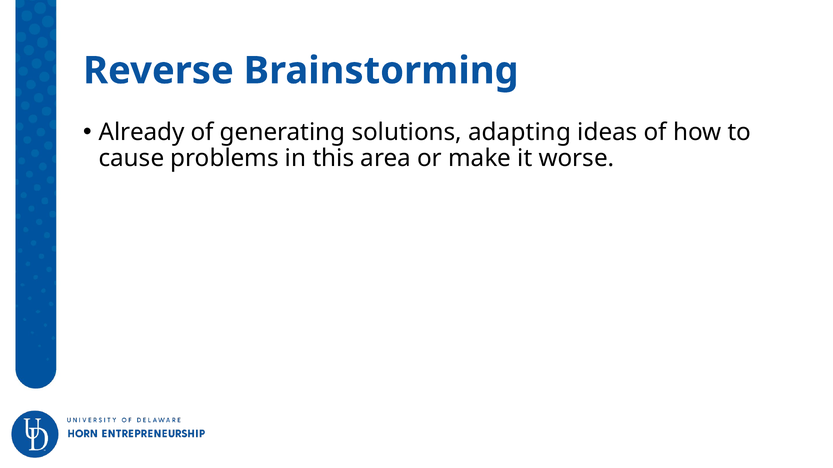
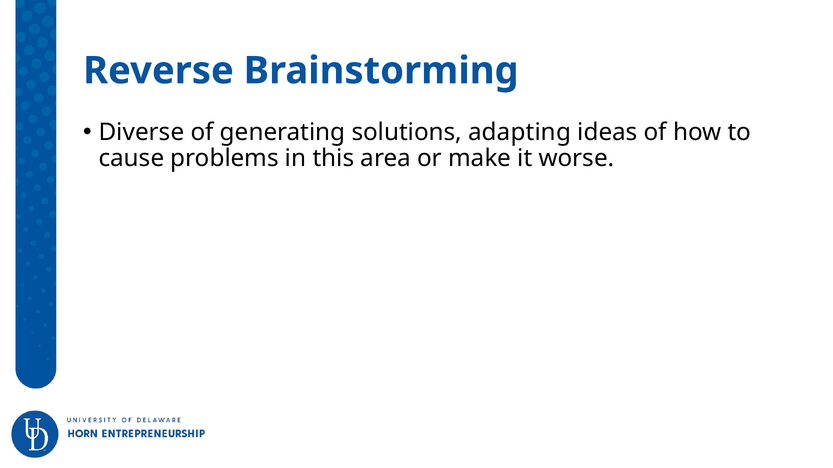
Already: Already -> Diverse (142, 132)
